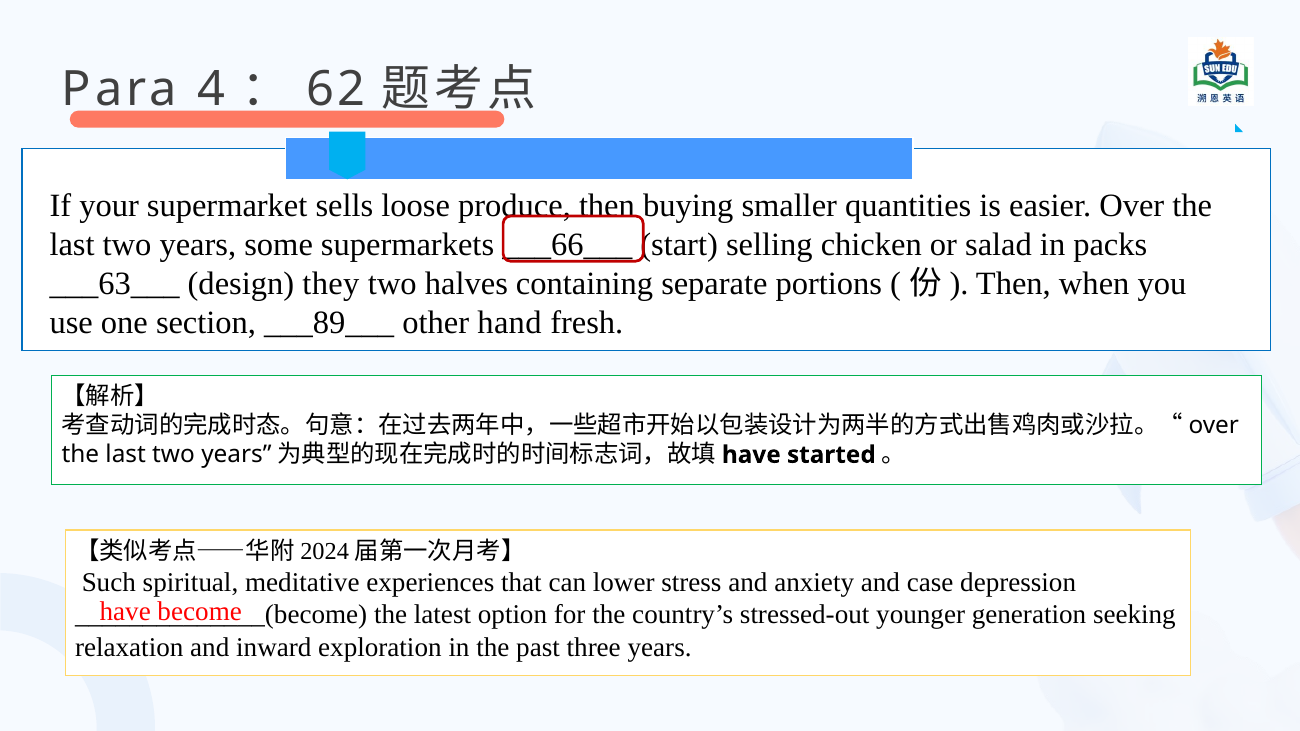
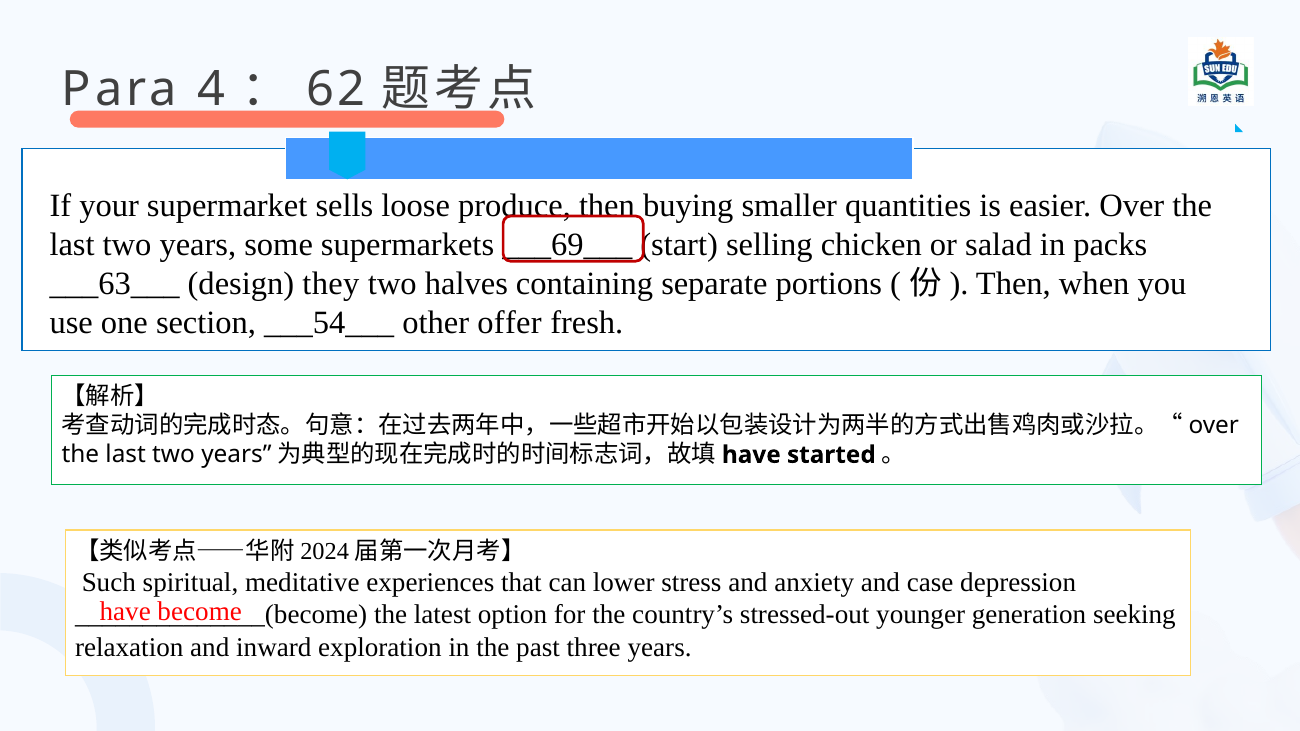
___66___: ___66___ -> ___69___ (567, 244)
___89___: ___89___ -> ___54___ (329, 322)
hand: hand -> offer (510, 322)
